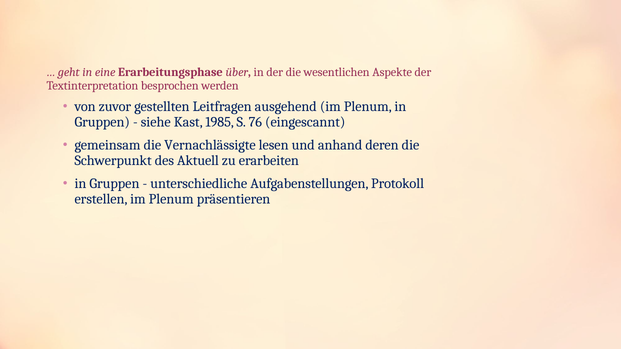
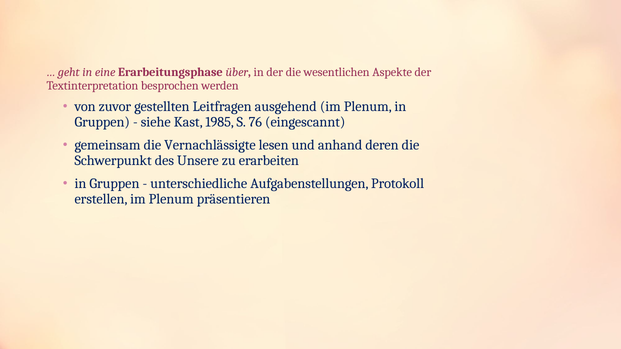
Aktuell: Aktuell -> Unsere (198, 161)
